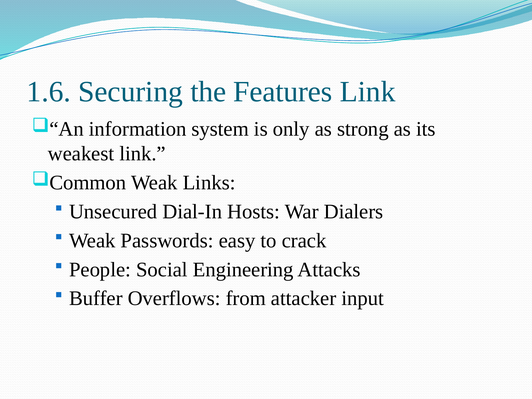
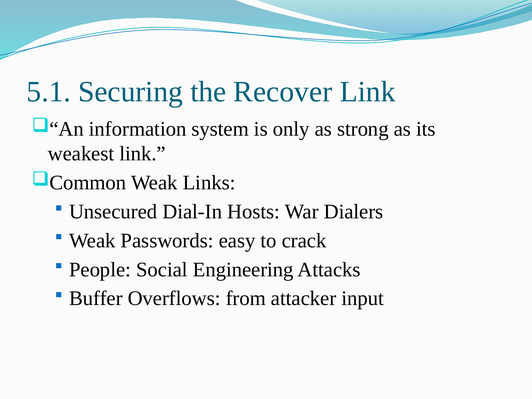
1.6: 1.6 -> 5.1 (49, 92)
Features: Features -> Recover (283, 92)
